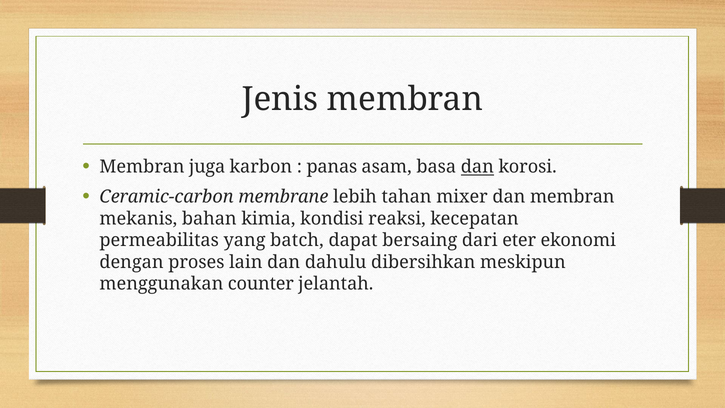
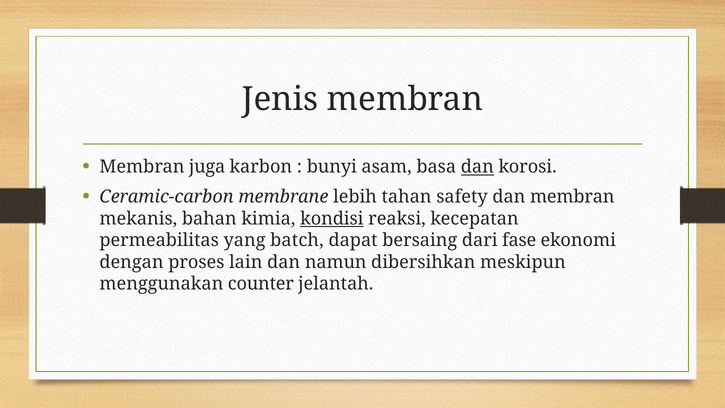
panas: panas -> bunyi (332, 167)
mixer: mixer -> safety (462, 197)
kondisi underline: none -> present (332, 219)
eter: eter -> fase (519, 240)
dahulu: dahulu -> namun (336, 262)
